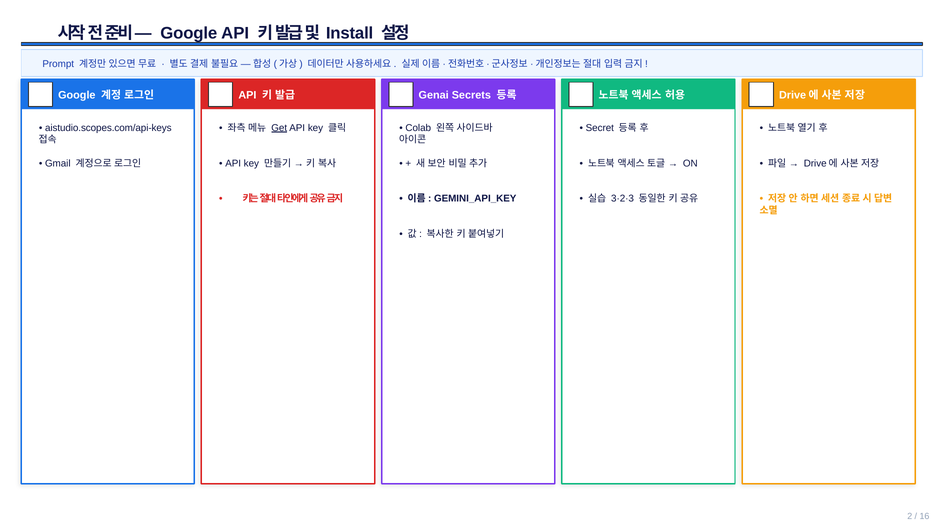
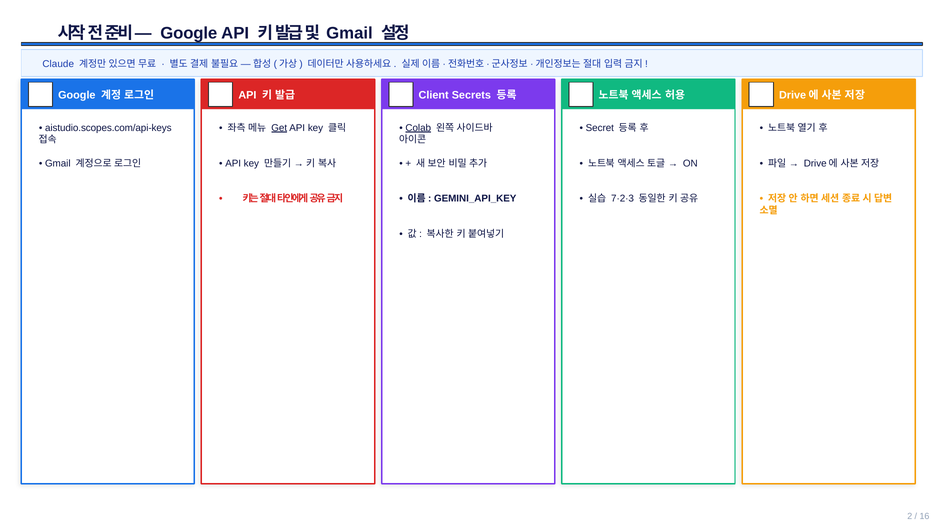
Install: Install -> Gmail (349, 33)
Prompt: Prompt -> Claude (58, 64)
Genai: Genai -> Client (434, 95)
Colab underline: none -> present (418, 128)
3·2·3: 3·2·3 -> 7·2·3 (623, 199)
